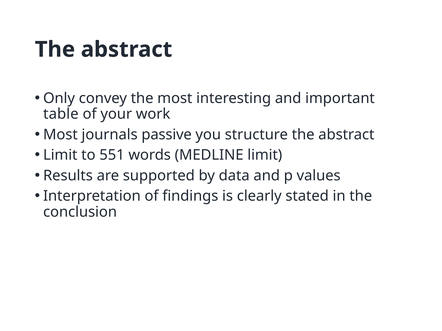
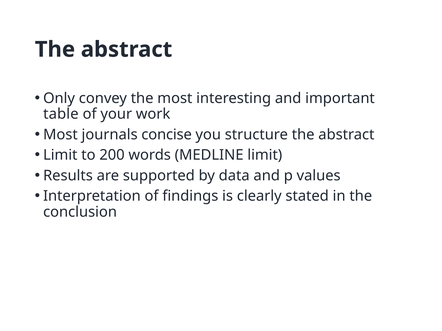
passive: passive -> concise (167, 135)
551: 551 -> 200 (112, 155)
